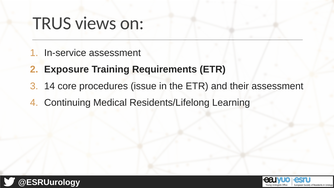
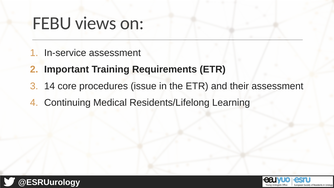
TRUS: TRUS -> FEBU (52, 23)
Exposure: Exposure -> Important (67, 69)
